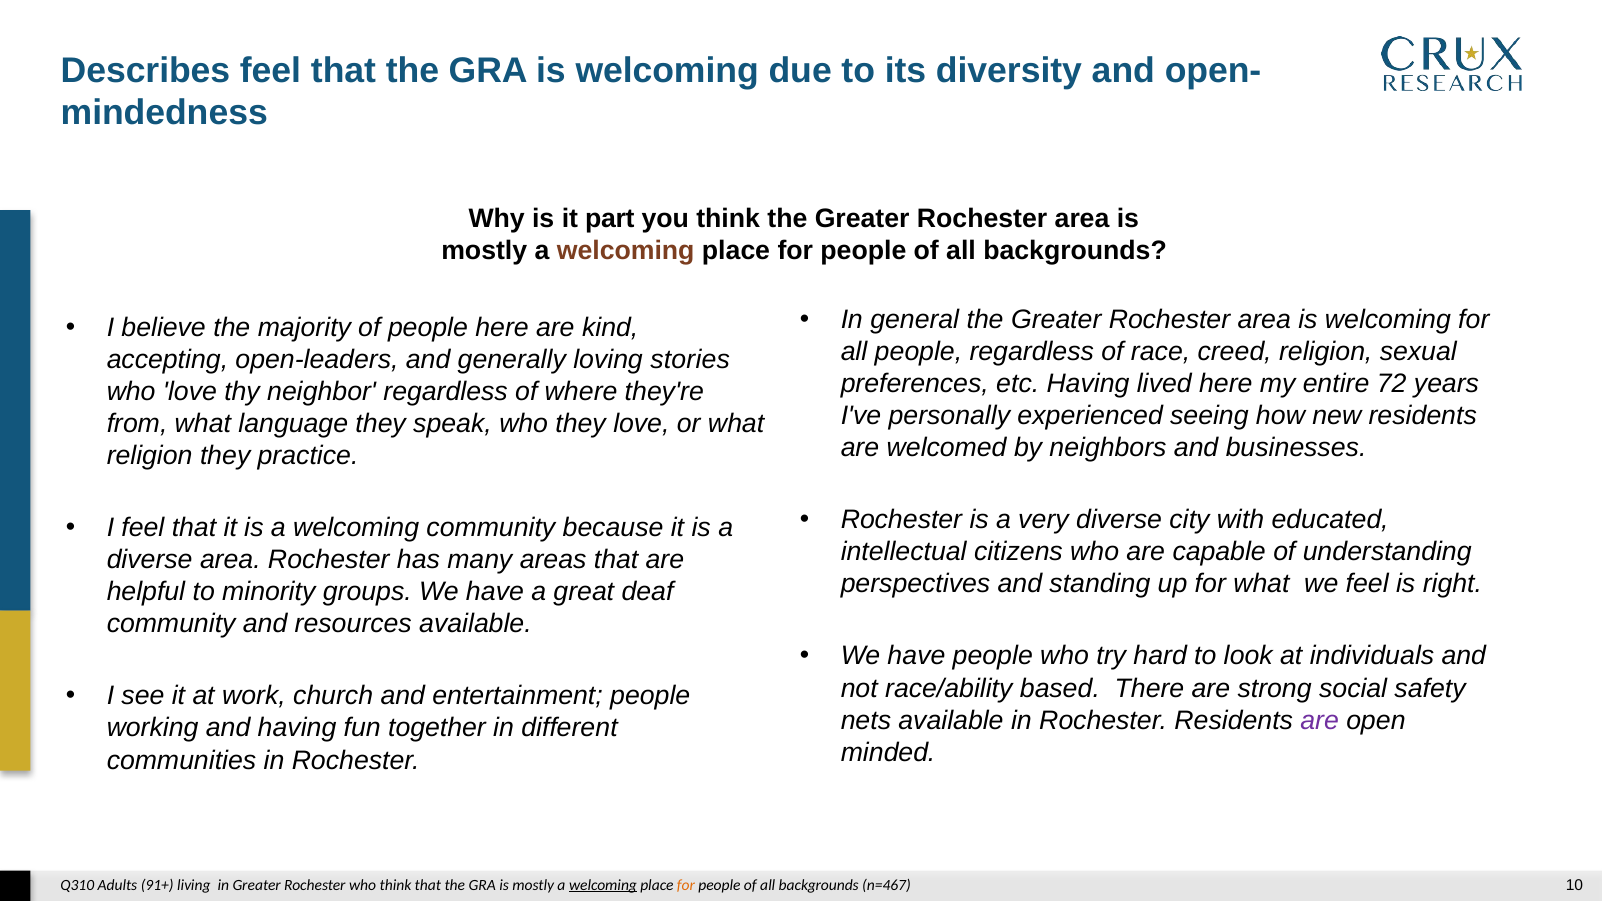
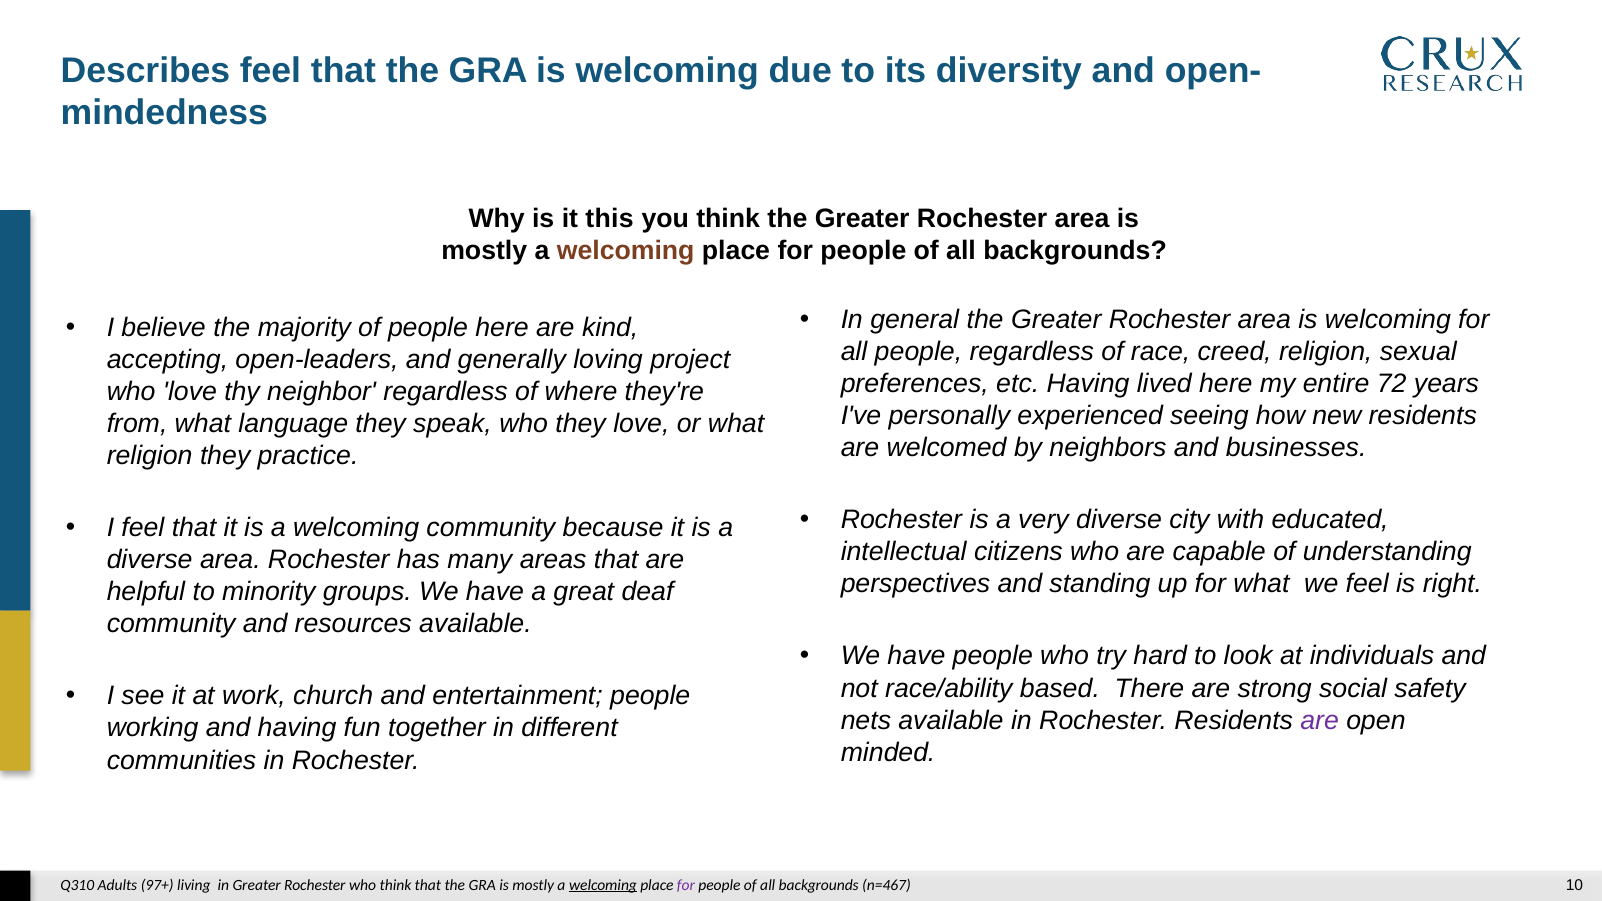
part: part -> this (610, 218)
stories: stories -> project (690, 360)
91+: 91+ -> 97+ (157, 885)
for colour: orange -> purple (686, 885)
